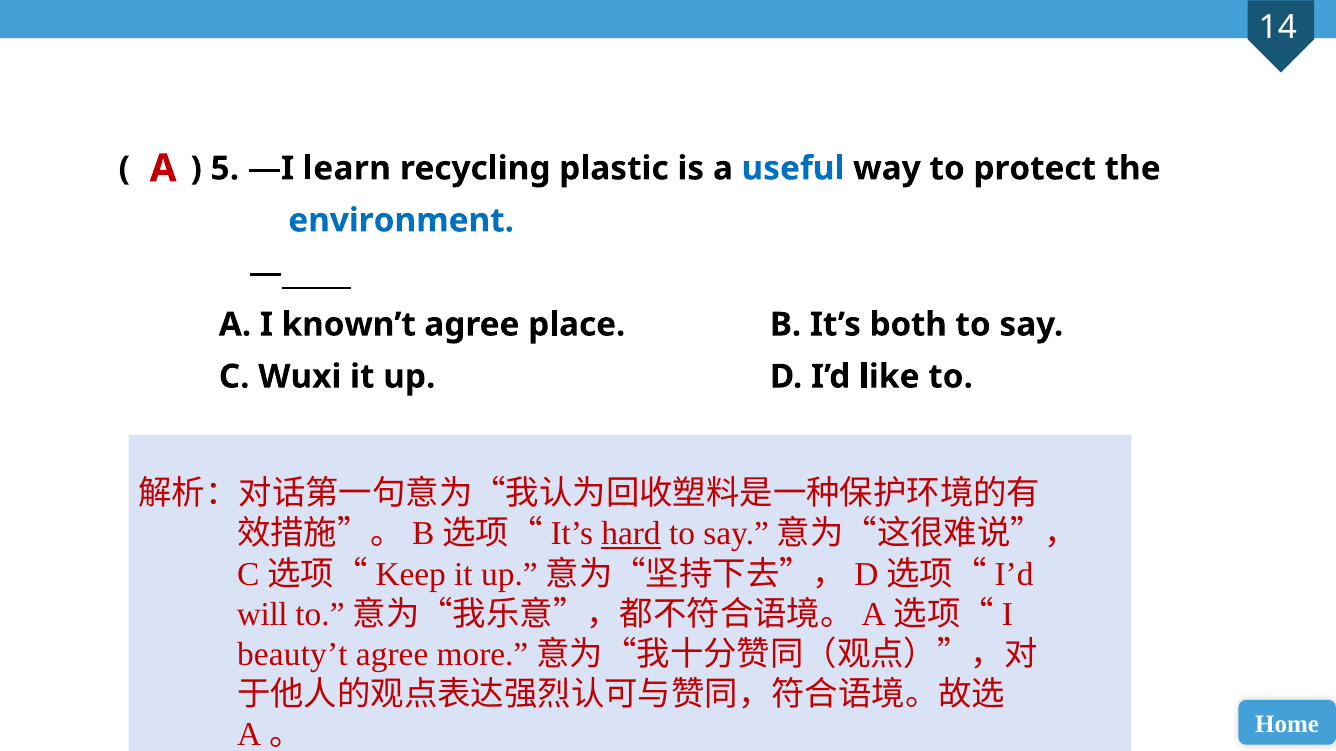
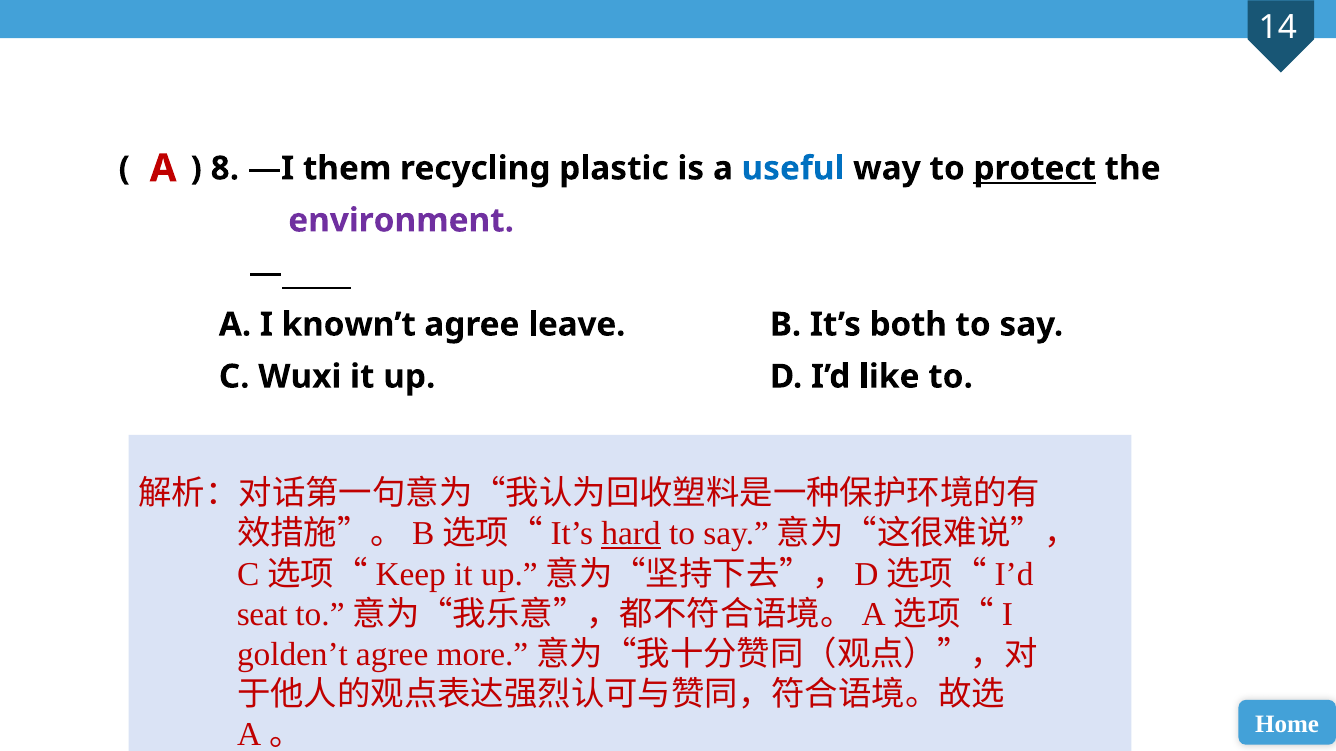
5: 5 -> 8 (225, 169)
learn: learn -> them (347, 169)
protect underline: none -> present (1035, 169)
environment colour: blue -> purple (401, 221)
place: place -> leave (577, 325)
will: will -> seat (262, 614)
beauty’t: beauty’t -> golden’t (292, 655)
